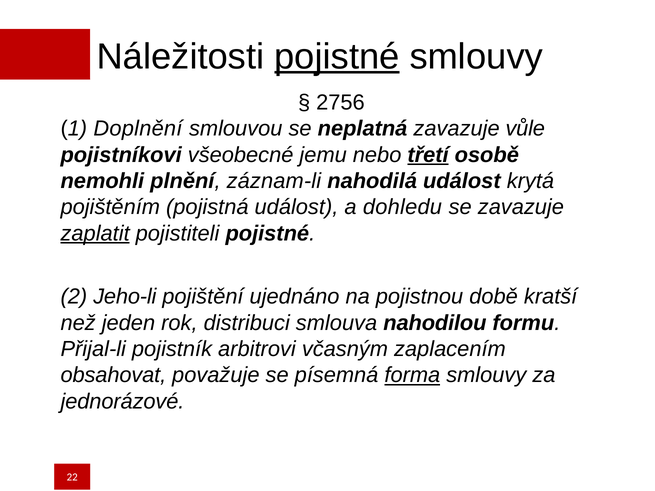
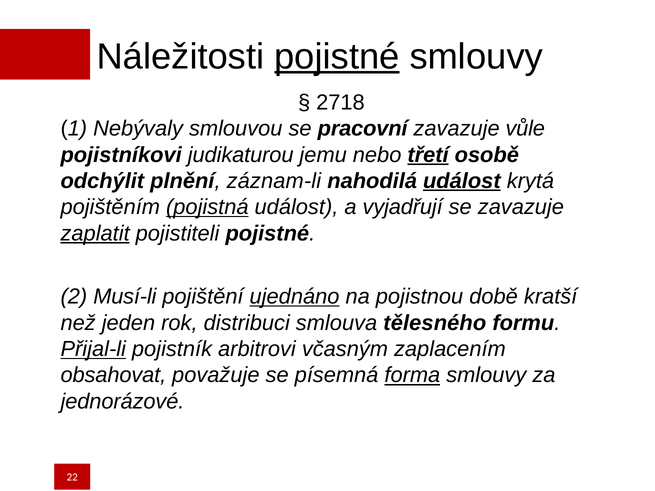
2756: 2756 -> 2718 (340, 102)
Doplnění: Doplnění -> Nebývaly (138, 129)
neplatná: neplatná -> pracovní (363, 129)
všeobecné: všeobecné -> judikaturou (241, 155)
nemohli: nemohli -> odchýlit (102, 181)
událost underline: none -> present (462, 181)
pojistná underline: none -> present (207, 207)
dohledu: dohledu -> vyjadřují (403, 207)
Jeho-li: Jeho-li -> Musí-li (125, 297)
ujednáno underline: none -> present (295, 297)
nahodilou: nahodilou -> tělesného (435, 323)
Přijal-li underline: none -> present (93, 349)
